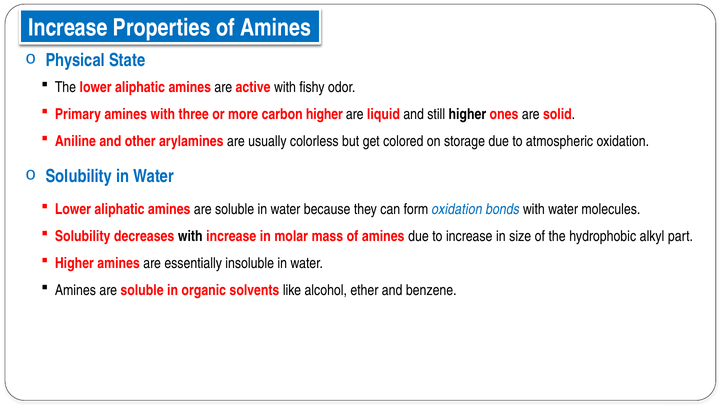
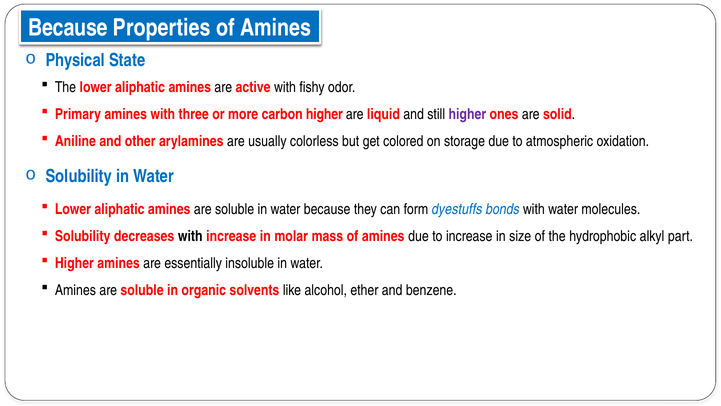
Increase: Increase -> Because (68, 28)
higher colour: black -> purple (467, 114)
form oxidation: oxidation -> dyestuffs (457, 209)
